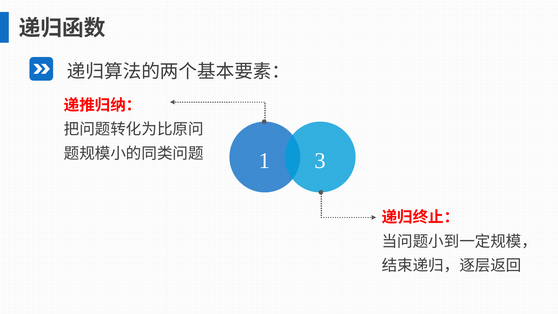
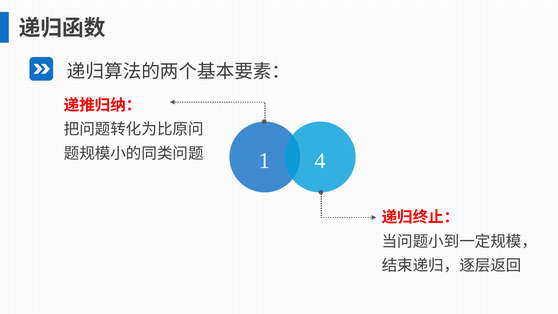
3: 3 -> 4 (320, 161)
